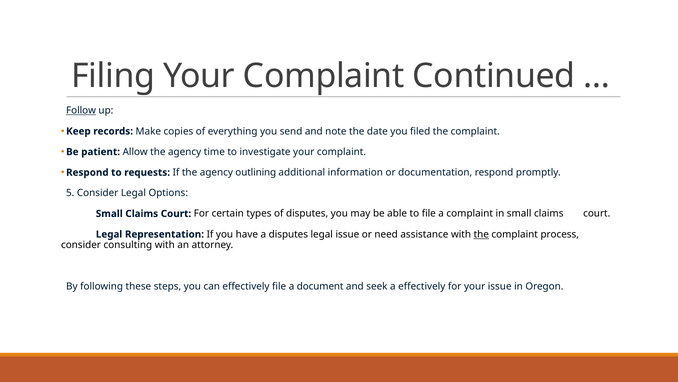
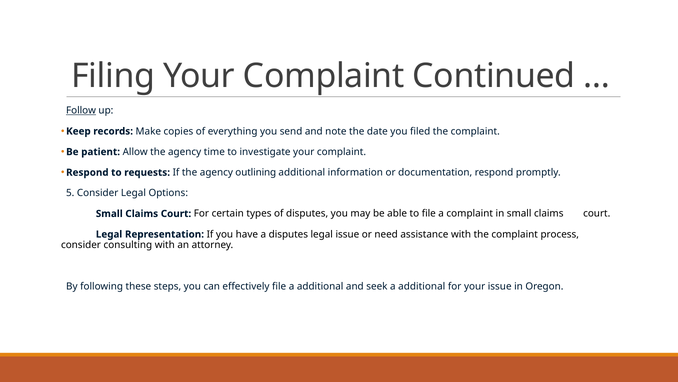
the underline: present -> none (481, 234)
file a document: document -> additional (320, 286)
seek a effectively: effectively -> additional (422, 286)
